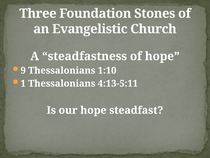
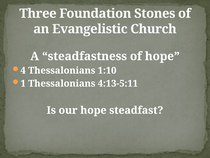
9: 9 -> 4 (23, 70)
